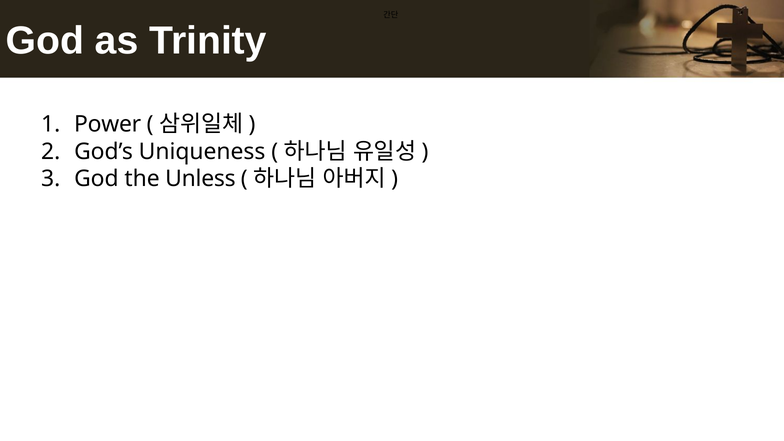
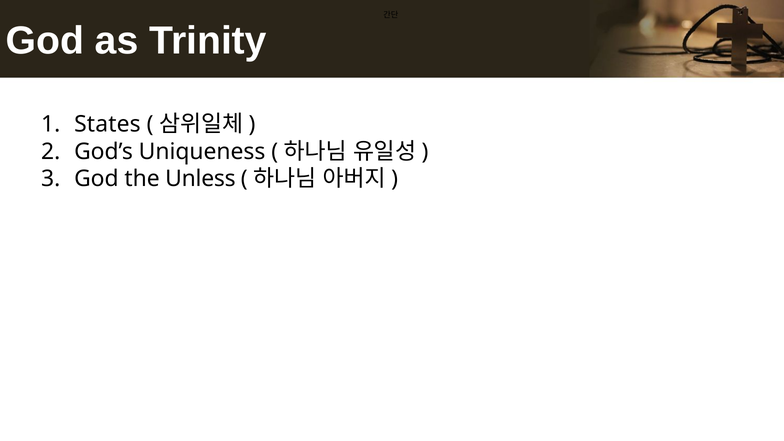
Power: Power -> States (107, 124)
